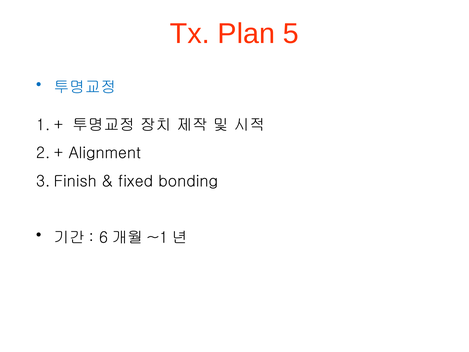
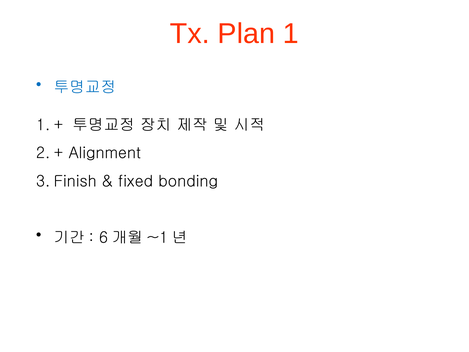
5: 5 -> 1 (291, 34)
